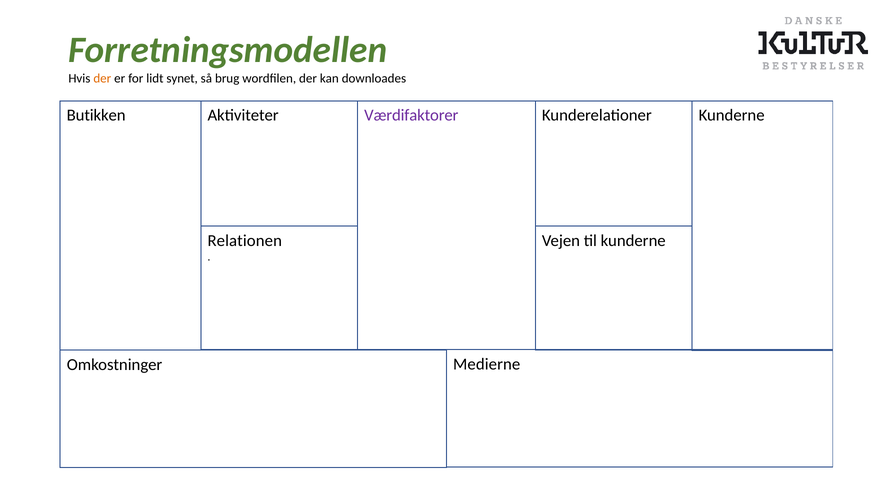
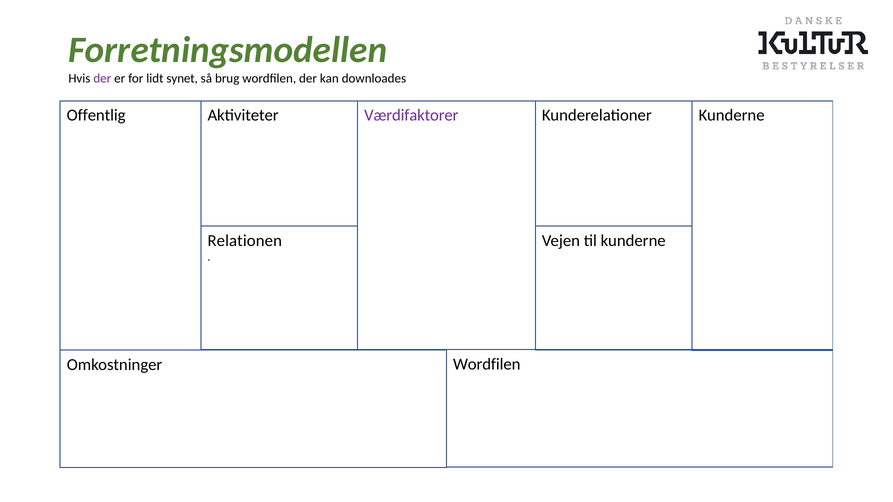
der colour: orange -> purple (102, 79)
Butikken: Butikken -> Offentlig (96, 115)
Omkostninger Medierne: Medierne -> Wordfilen (487, 364)
